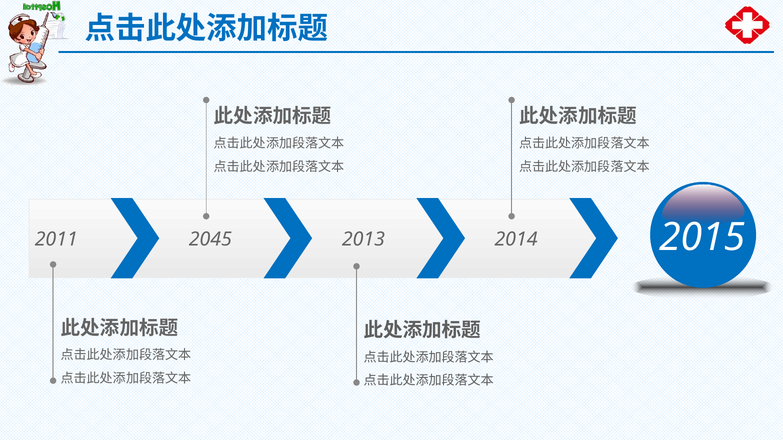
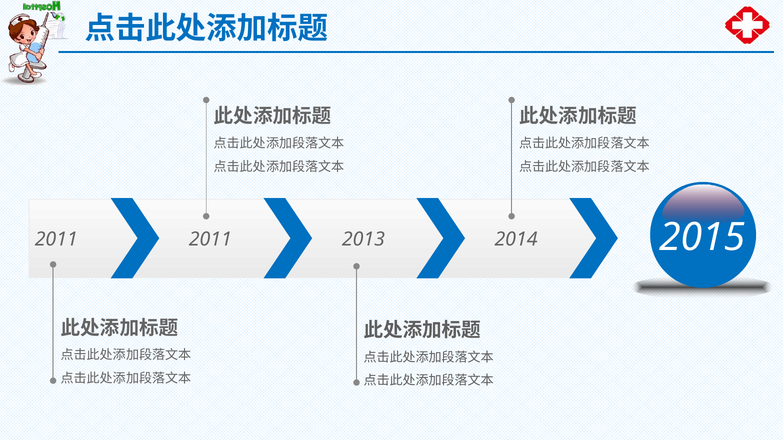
2011 2045: 2045 -> 2011 (210, 240)
